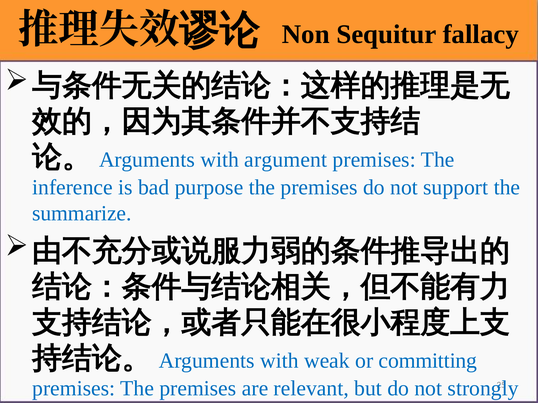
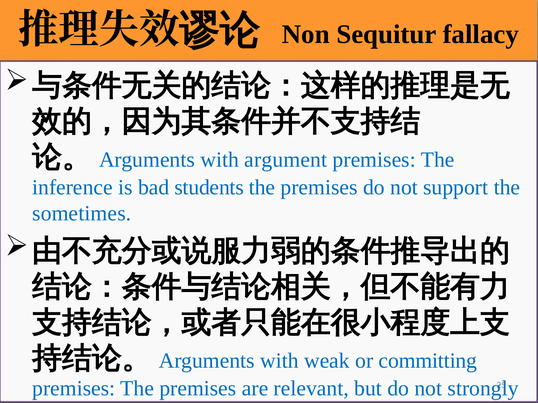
purpose: purpose -> students (209, 187)
summarize: summarize -> sometimes (82, 213)
